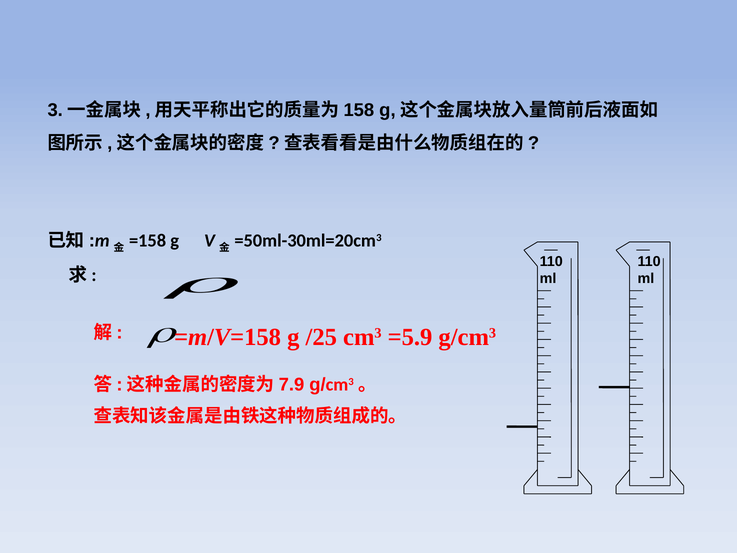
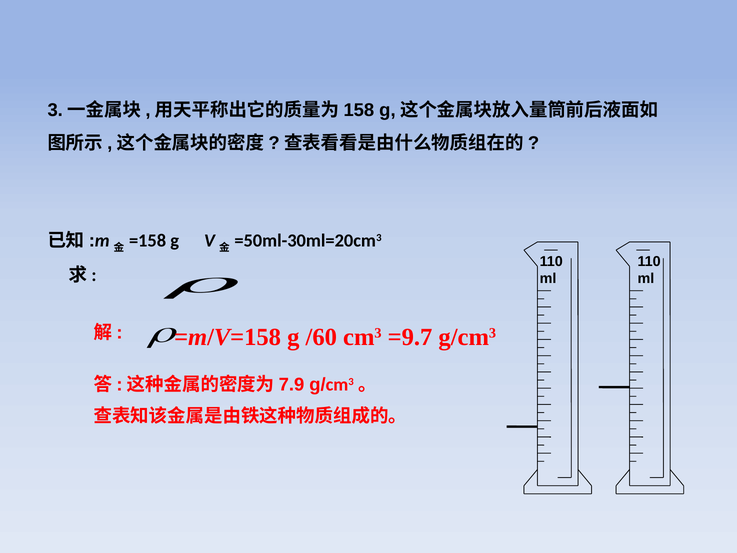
/25: /25 -> /60 (321, 337)
=5.9: =5.9 -> =9.7 (410, 337)
